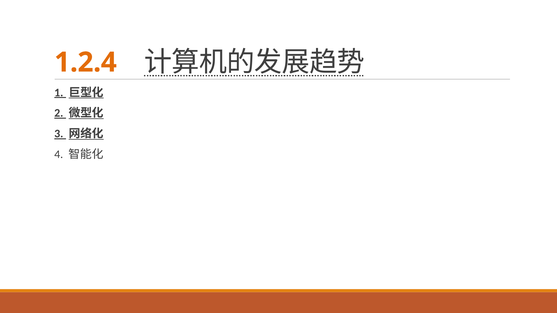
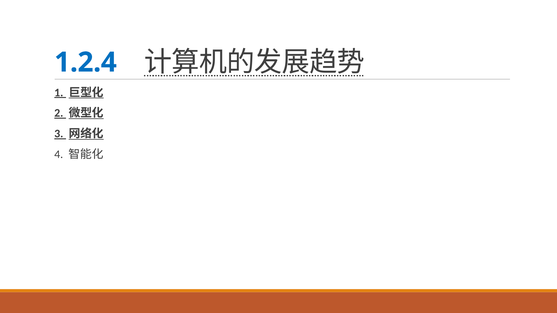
1.2.4 colour: orange -> blue (86, 62)
